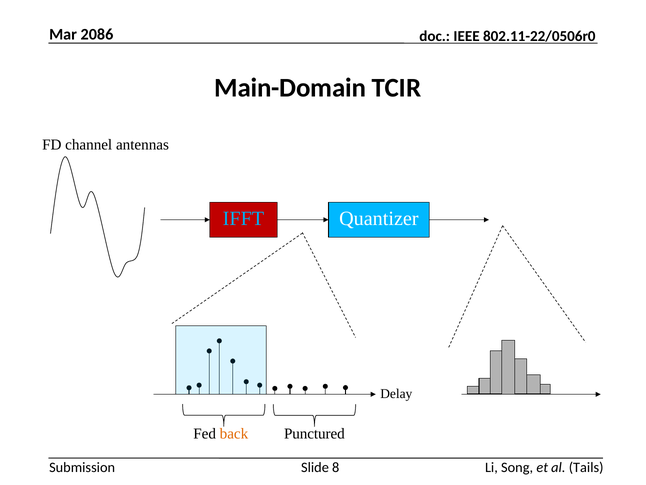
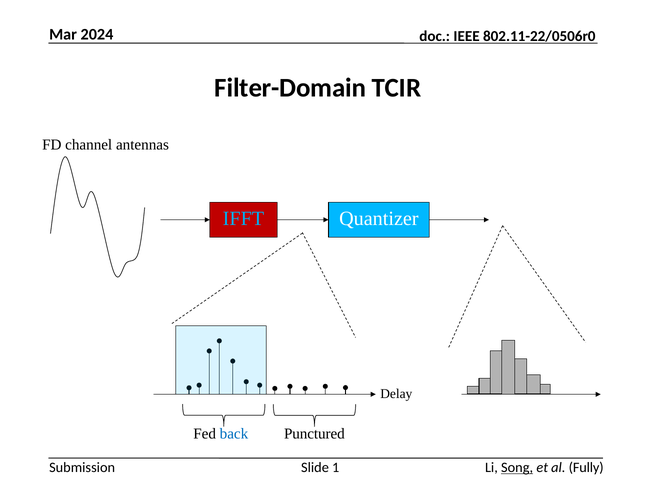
2086: 2086 -> 2024 (97, 34)
Main-Domain: Main-Domain -> Filter-Domain (290, 88)
back colour: orange -> blue (234, 433)
8: 8 -> 1 (336, 467)
Song underline: none -> present (517, 467)
Tails: Tails -> Fully (586, 467)
